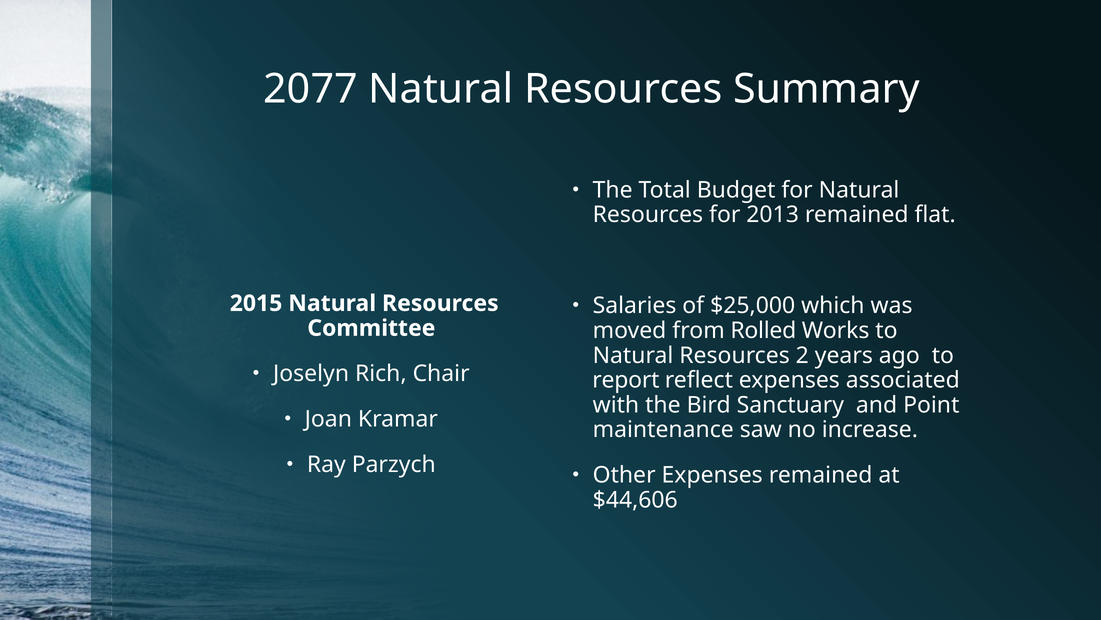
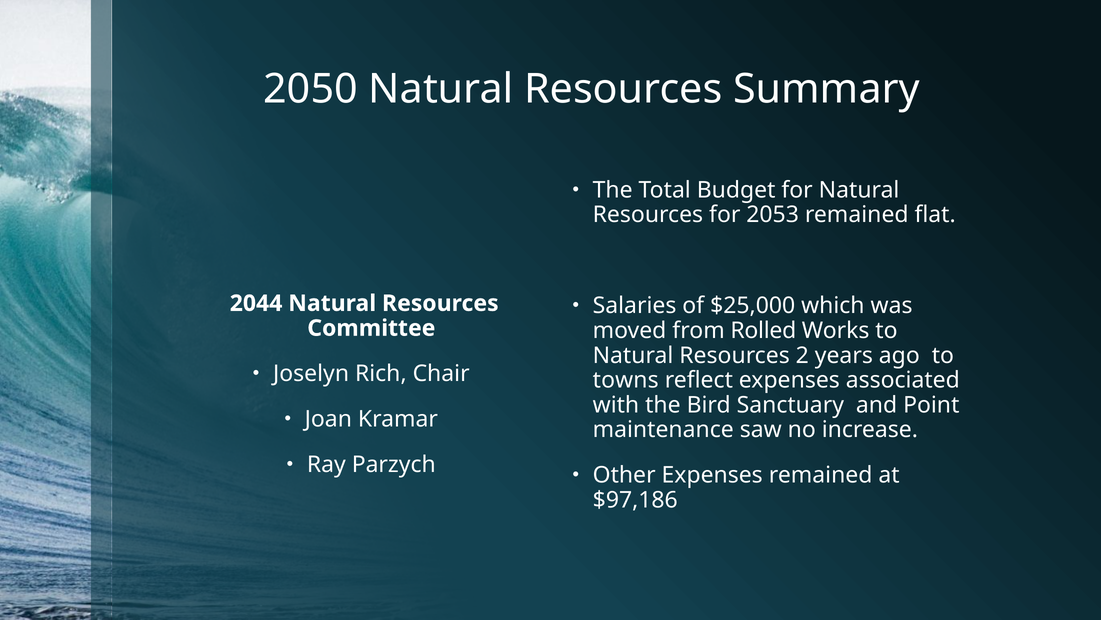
2077: 2077 -> 2050 (311, 89)
2013: 2013 -> 2053 (773, 215)
2015: 2015 -> 2044 (256, 303)
report: report -> towns (626, 380)
$44,606: $44,606 -> $97,186 (635, 500)
